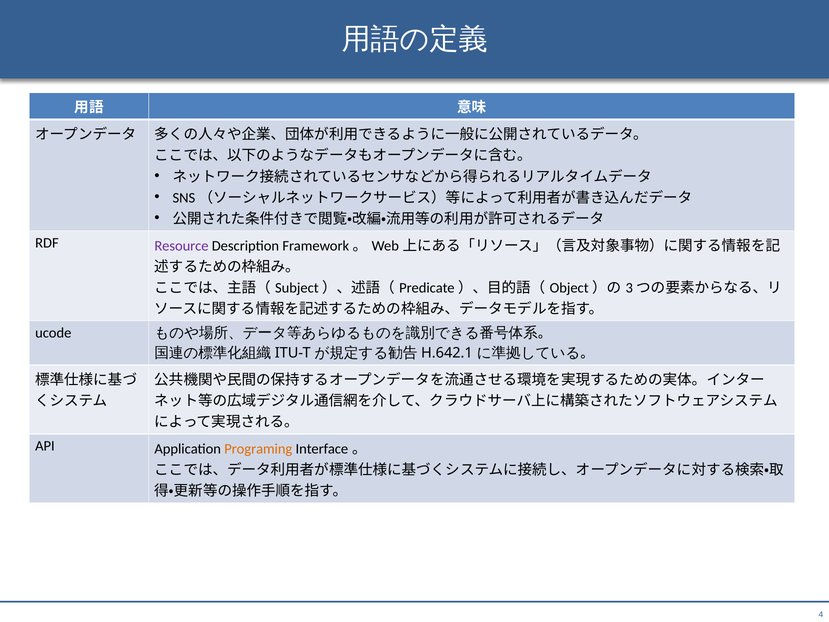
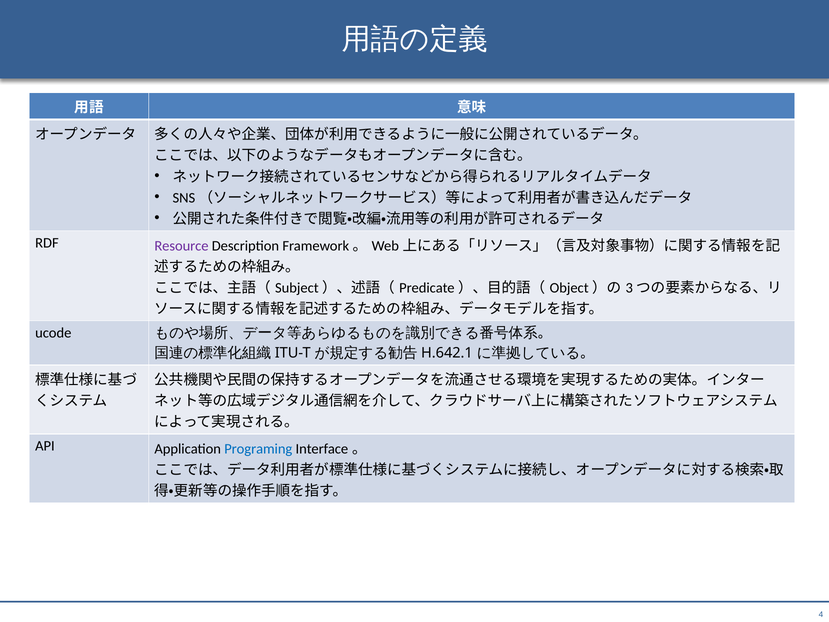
Programing colour: orange -> blue (258, 449)
